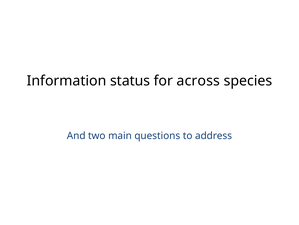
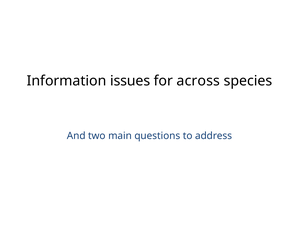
status: status -> issues (130, 81)
